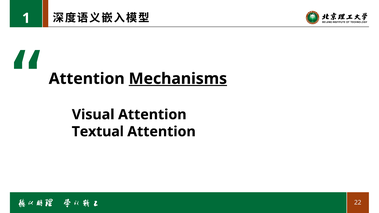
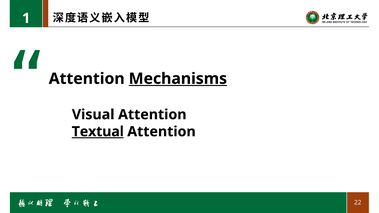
Textual underline: none -> present (98, 132)
